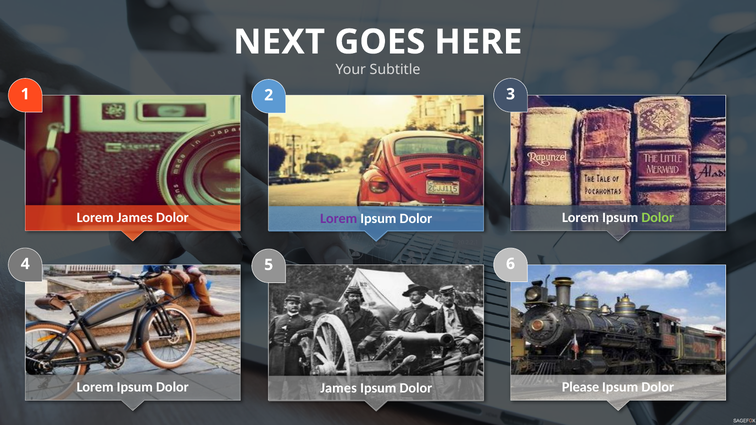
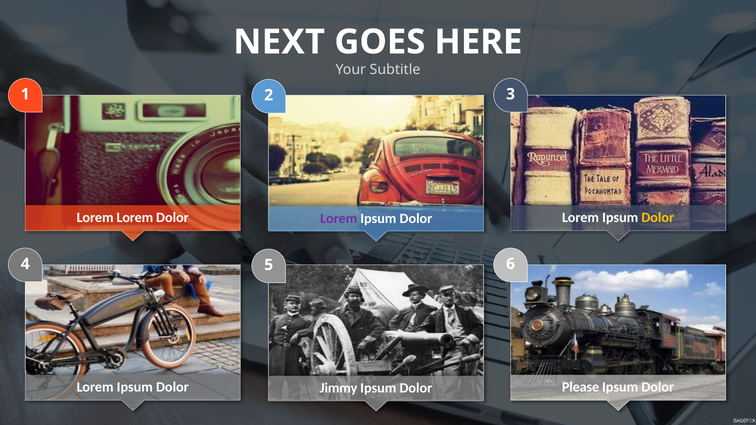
Lorem James: James -> Lorem (135, 218)
Dolor colour: light green -> yellow (658, 218)
James: James -> Jimmy (339, 388)
